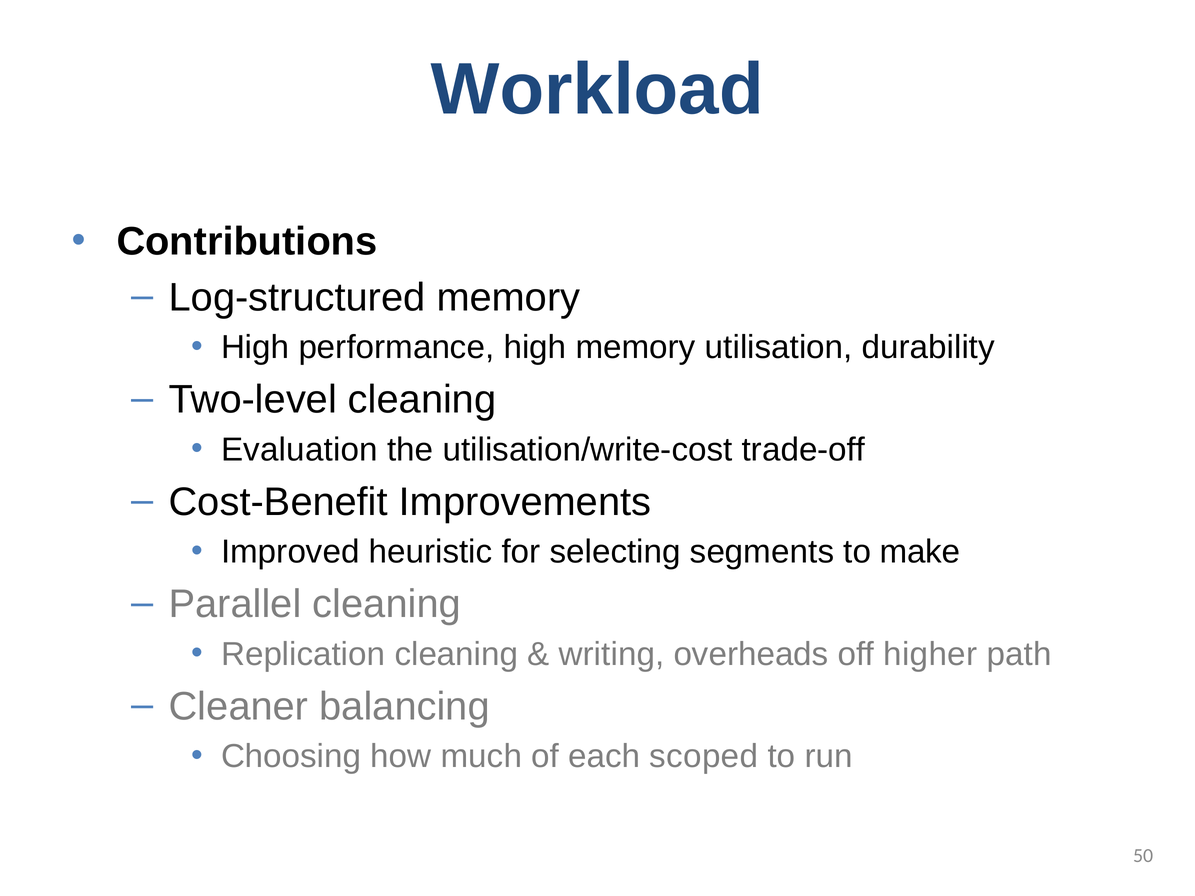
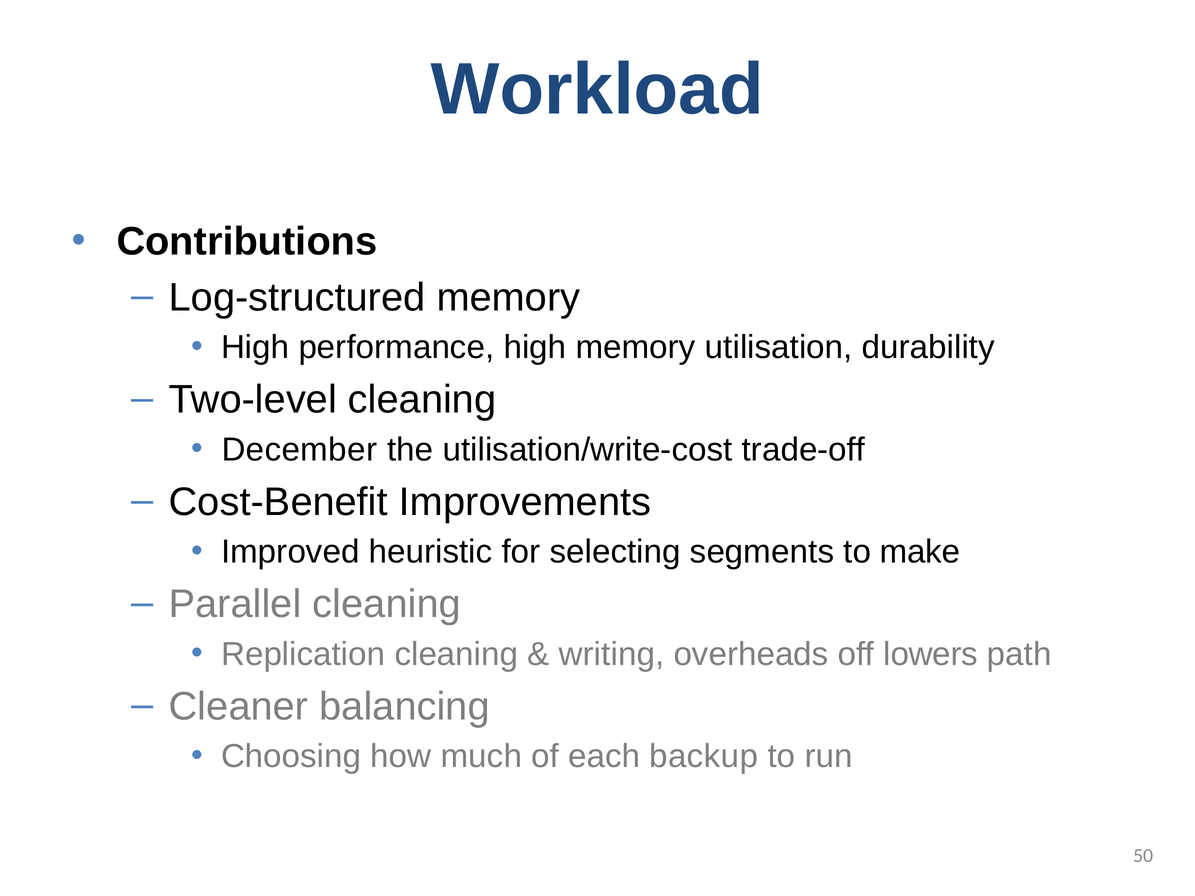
Evaluation: Evaluation -> December (299, 450)
higher: higher -> lowers (931, 654)
scoped: scoped -> backup (704, 757)
